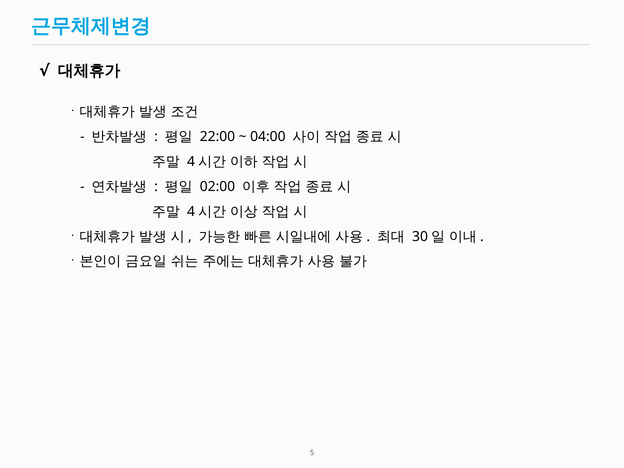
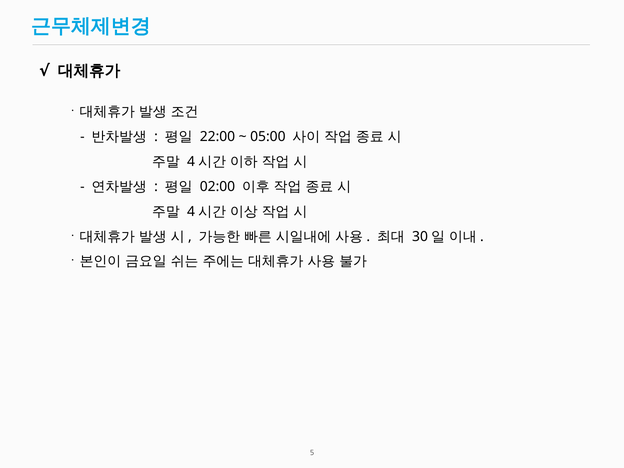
04:00: 04:00 -> 05:00 (268, 137)
